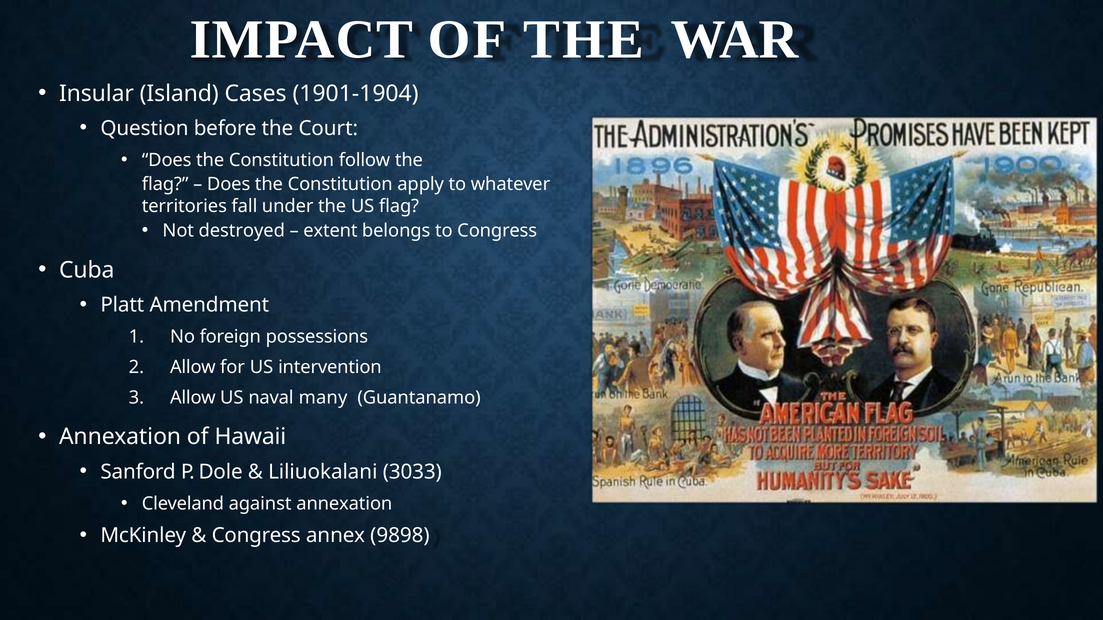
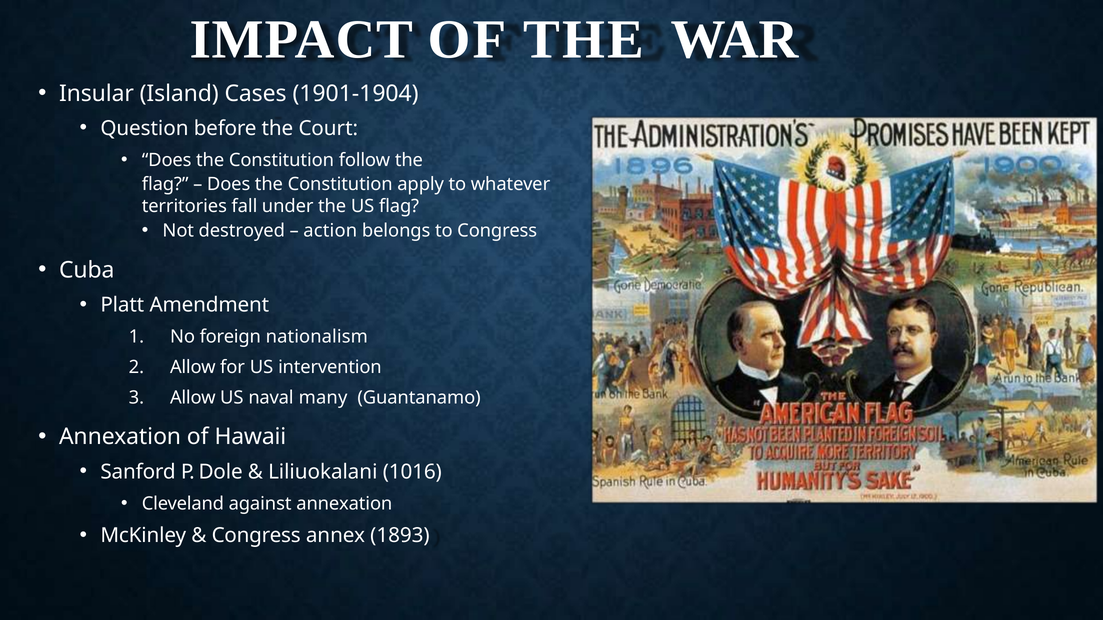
extent: extent -> action (330, 231)
possessions: possessions -> nationalism (317, 337)
3033: 3033 -> 1016 (412, 472)
9898: 9898 -> 1893 (400, 536)
